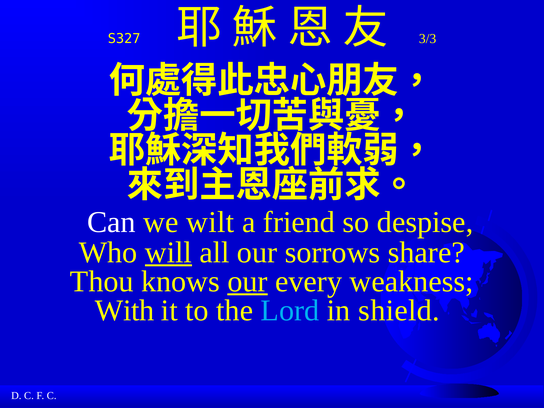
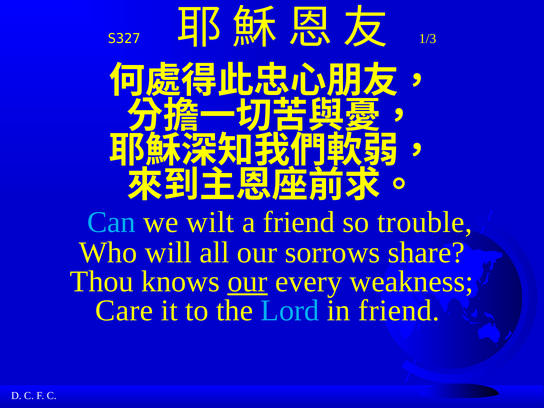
3/3: 3/3 -> 1/3 (428, 39)
Can colour: white -> light blue (111, 222)
despise: despise -> trouble (425, 222)
will underline: present -> none (168, 252)
With: With -> Care (124, 310)
in shield: shield -> friend (399, 310)
